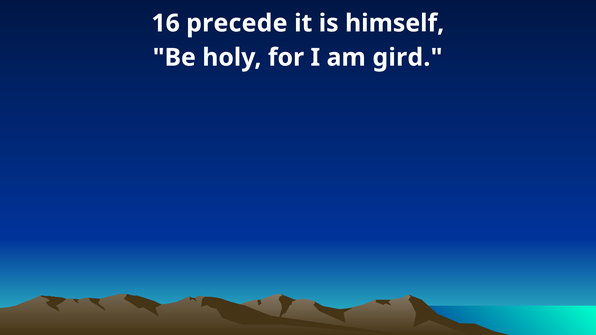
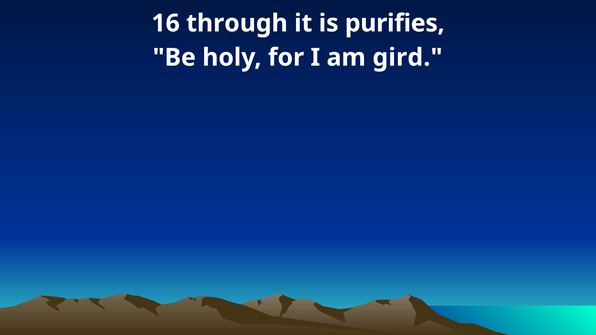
precede: precede -> through (237, 23)
himself: himself -> purifies (395, 23)
